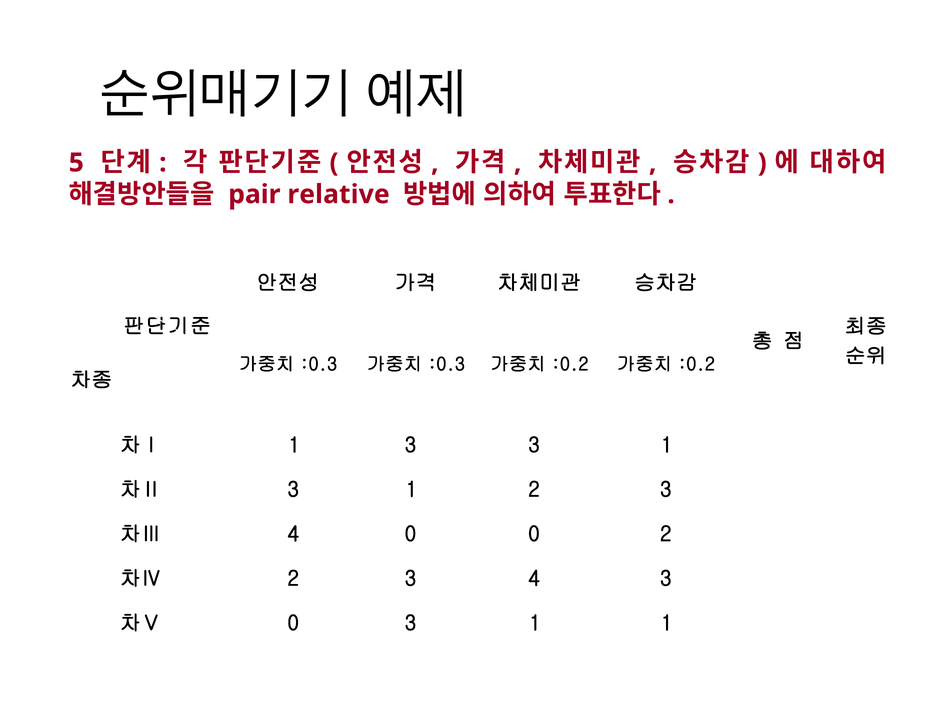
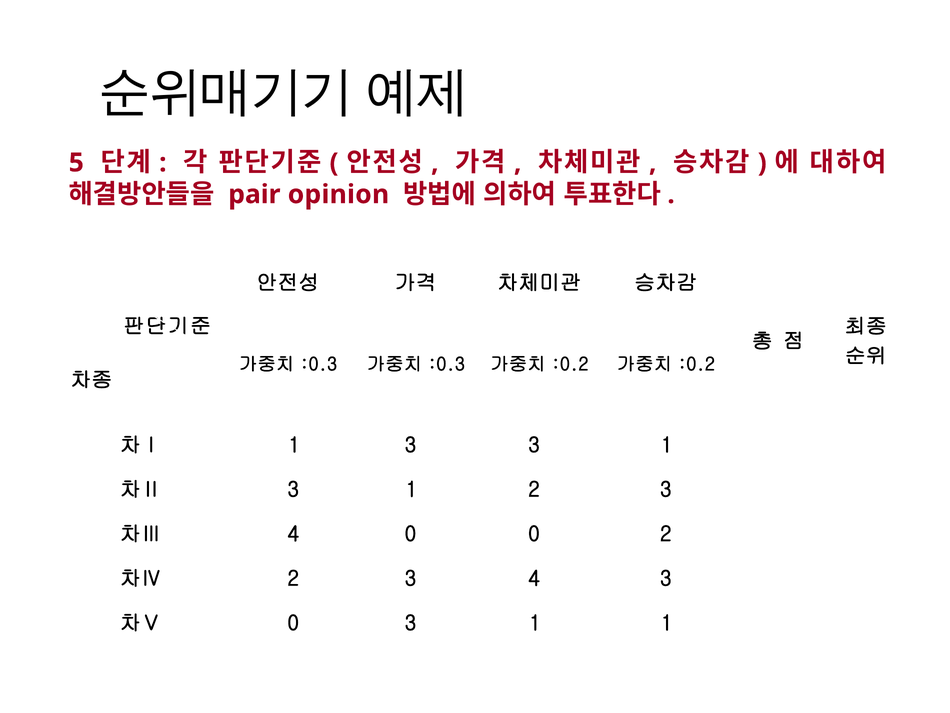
relative: relative -> opinion (338, 194)
